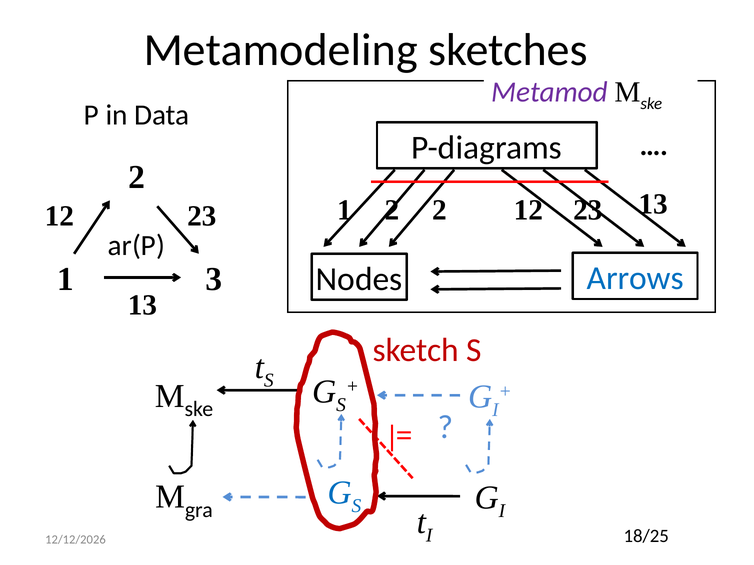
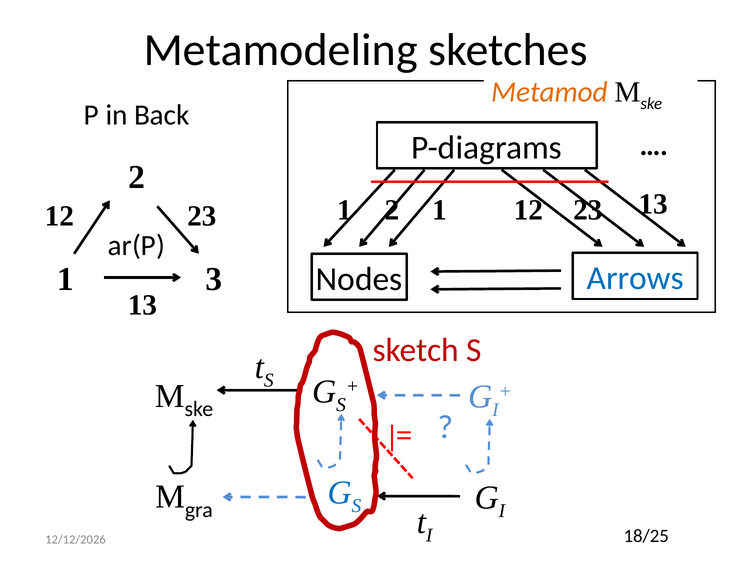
Metamod colour: purple -> orange (550, 92)
Data: Data -> Back (162, 115)
2 2: 2 -> 1 (439, 210)
